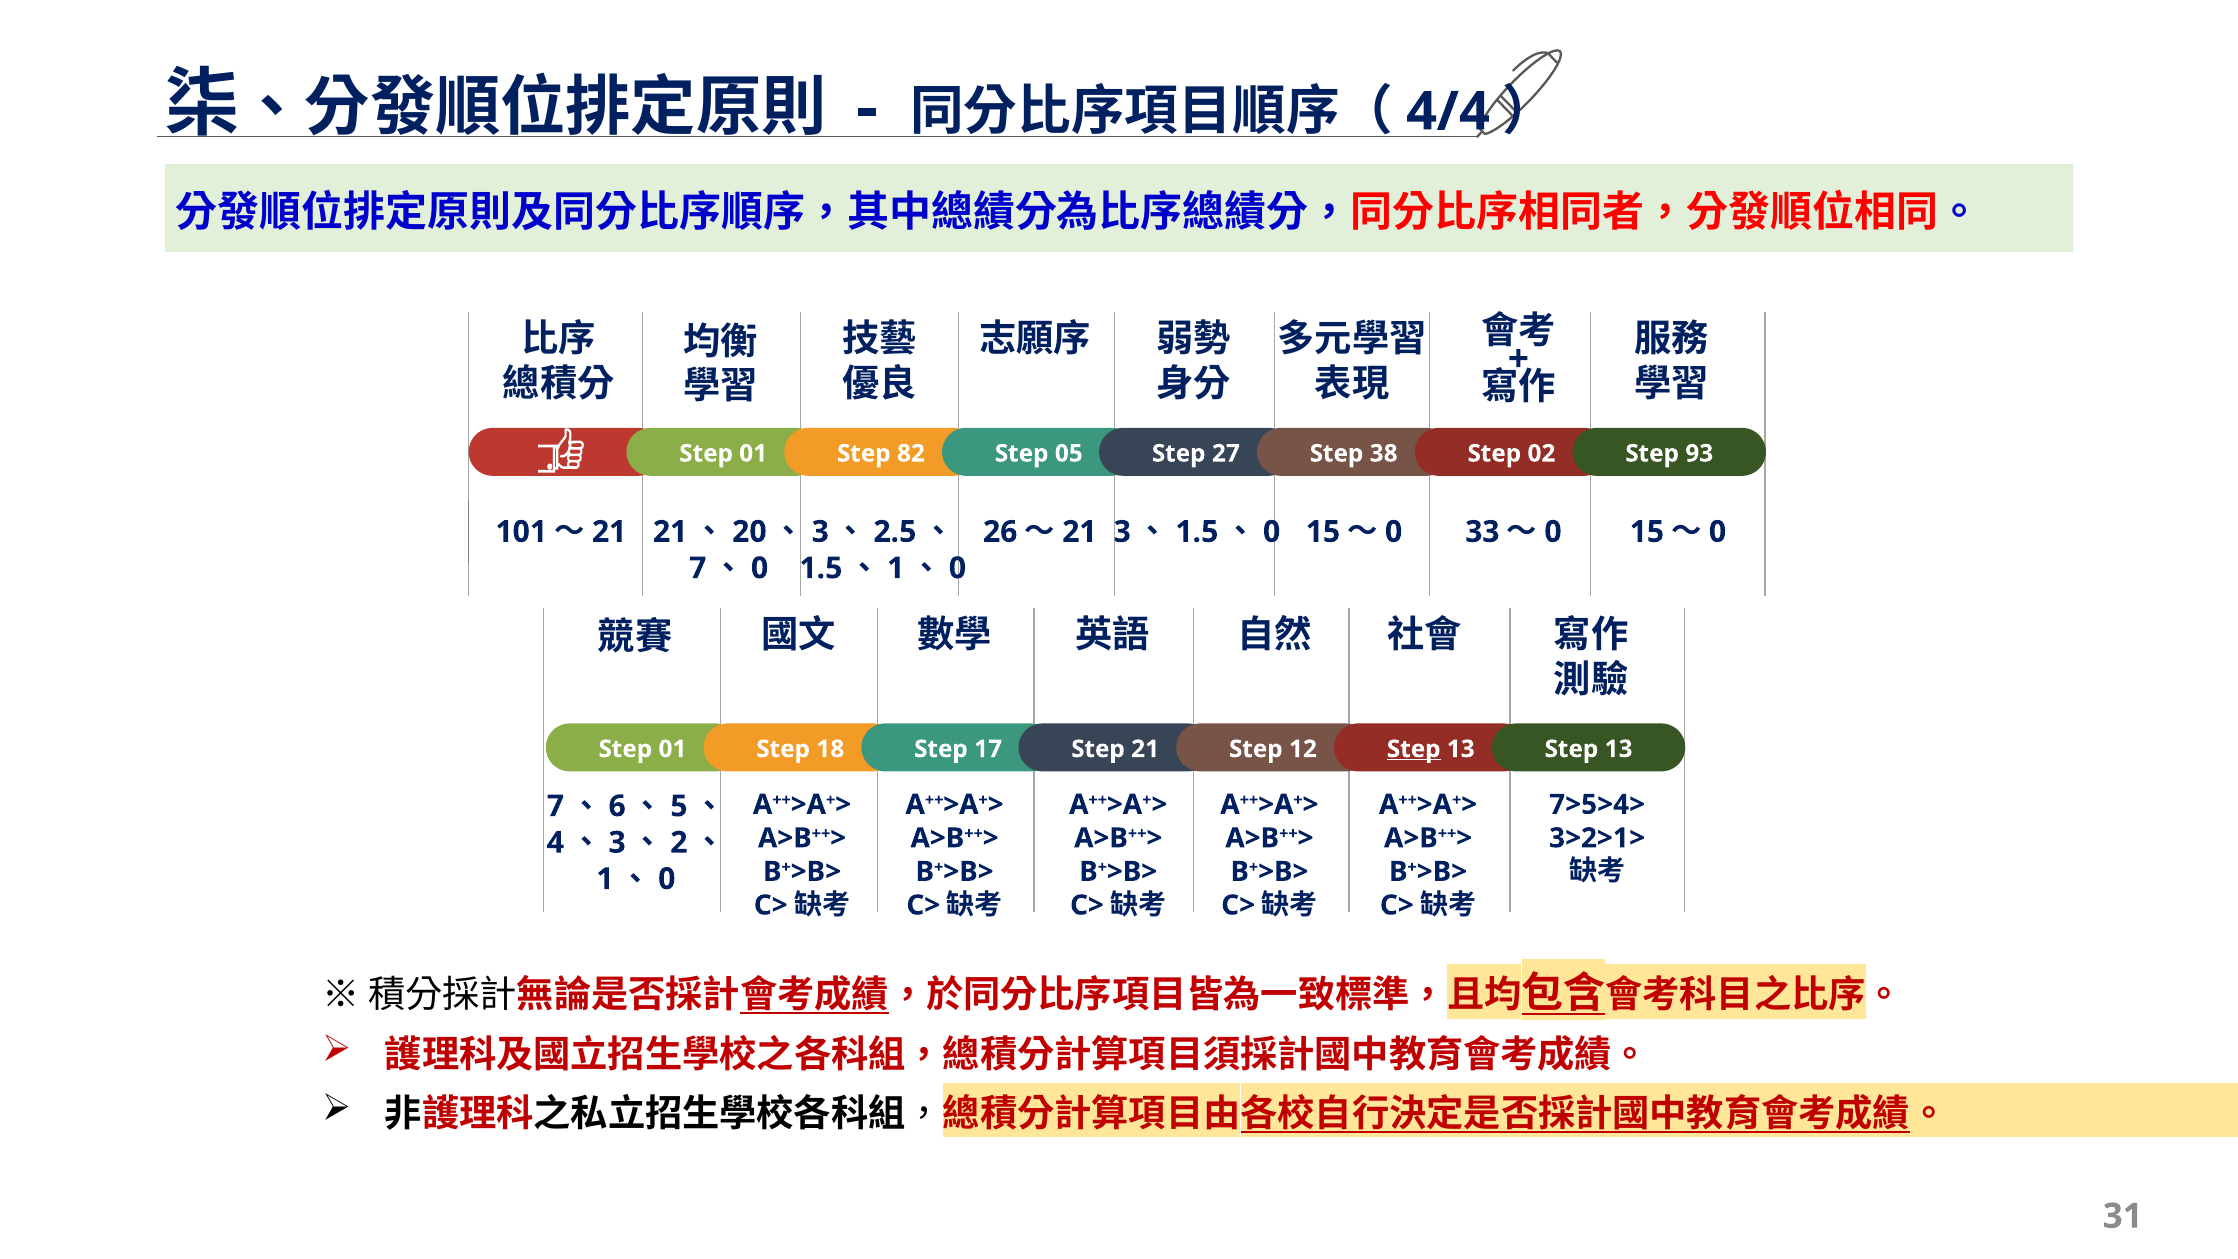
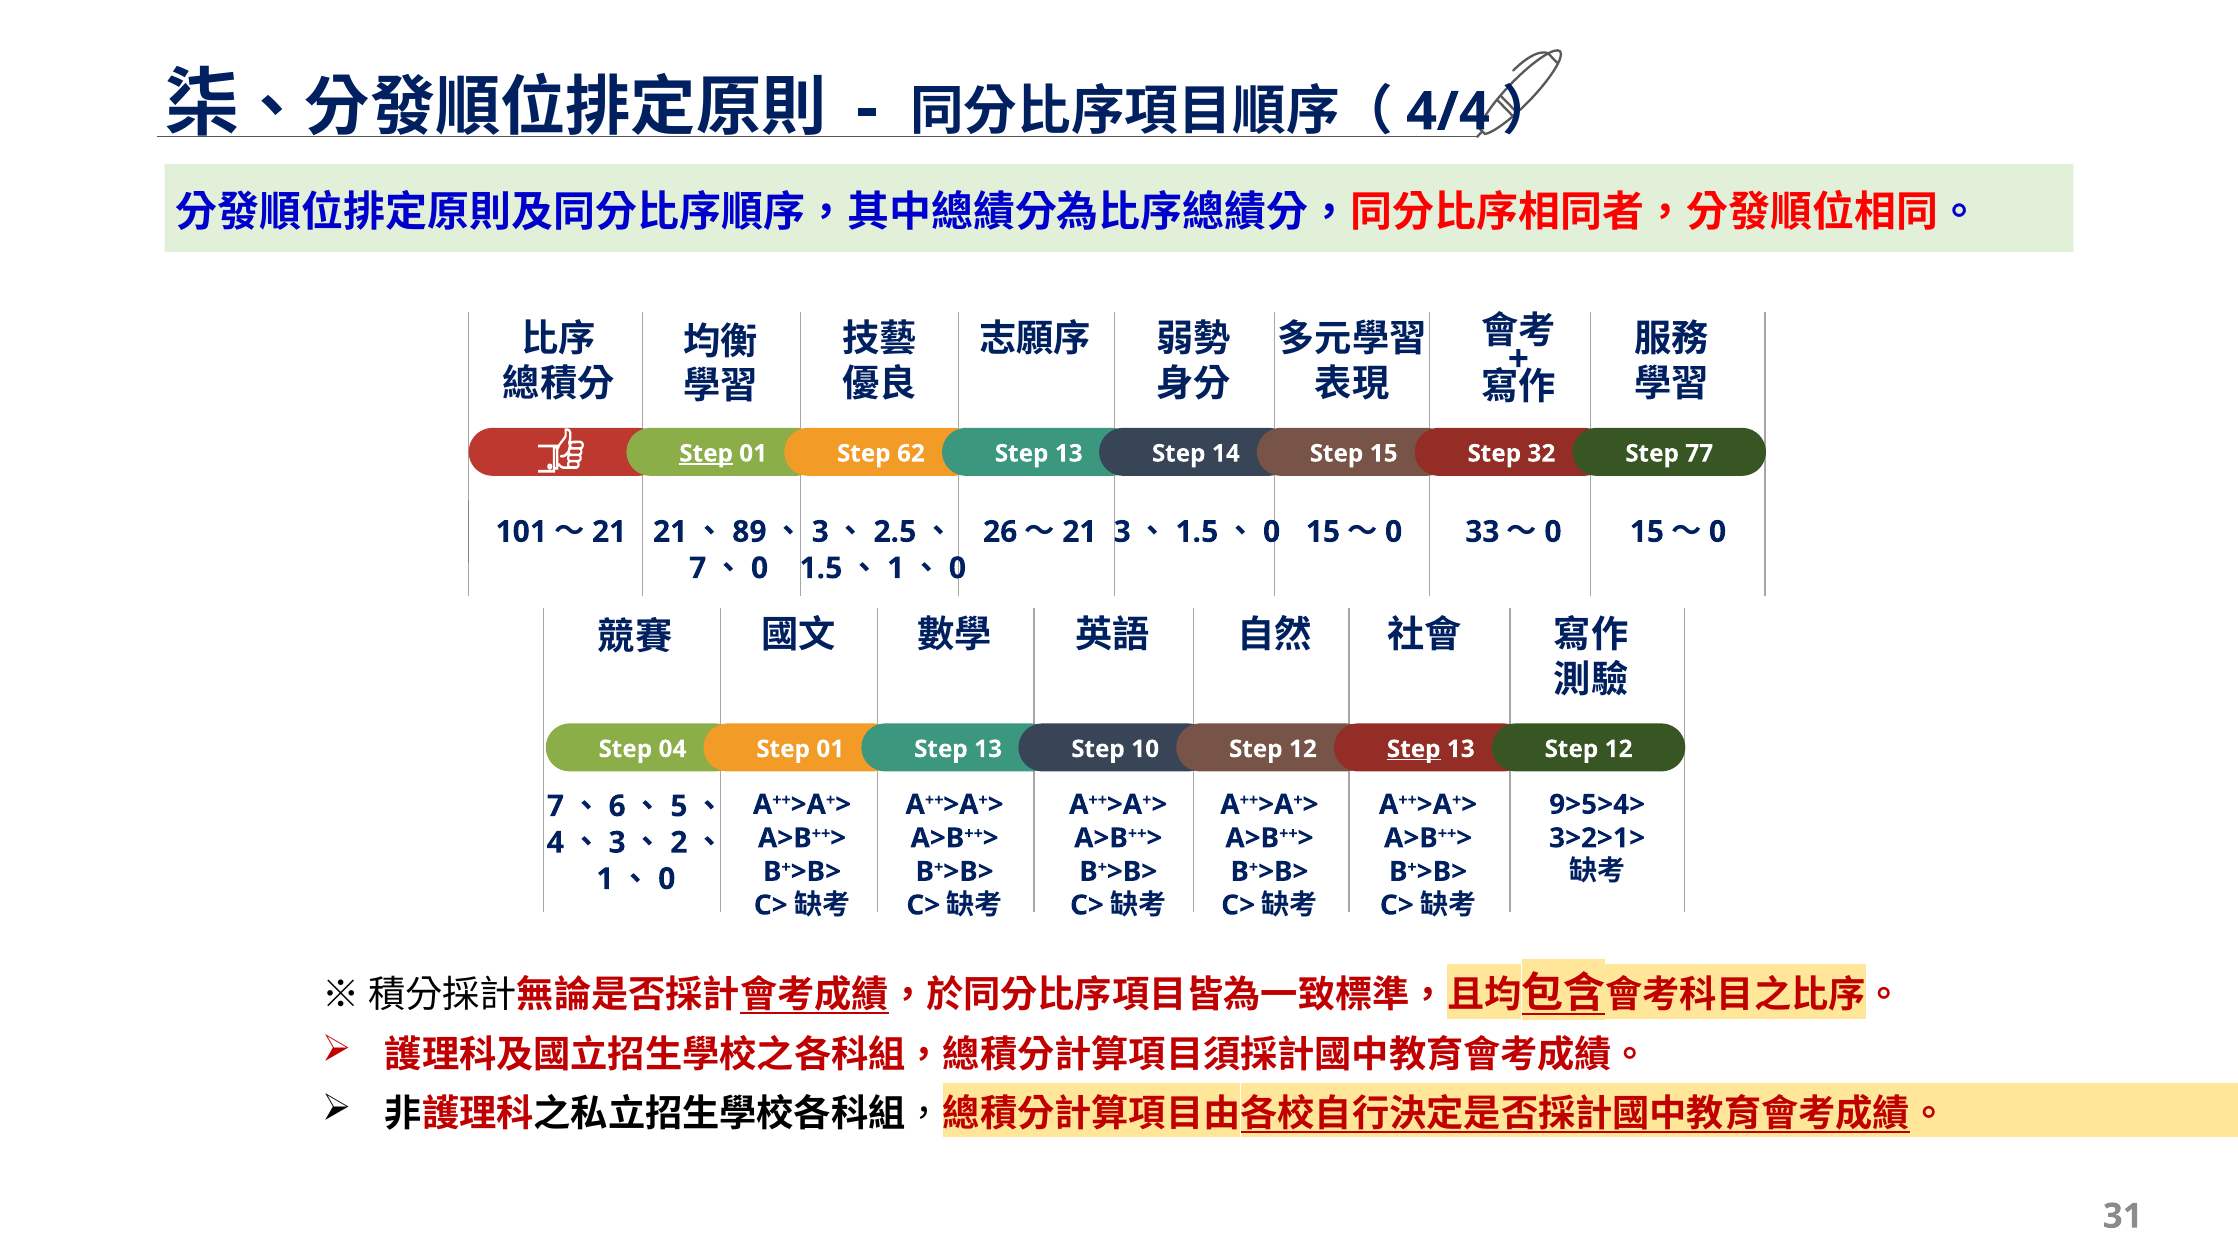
Step underline: none -> present (706, 453)
82: 82 -> 62 (911, 453)
05: 05 -> 13 (1069, 453)
27: 27 -> 14 (1226, 453)
Step 38: 38 -> 15 (1384, 453)
02: 02 -> 32 (1541, 453)
93: 93 -> 77 (1699, 453)
20: 20 -> 89 (749, 532)
01: 01 -> 04 (673, 749)
18: 18 -> 01 (830, 749)
17: 17 -> 13 (988, 749)
Step 21: 21 -> 10 (1145, 749)
13 Step 13: 13 -> 12 (1619, 749)
7>5>4>: 7>5>4> -> 9>5>4> (1597, 804)
